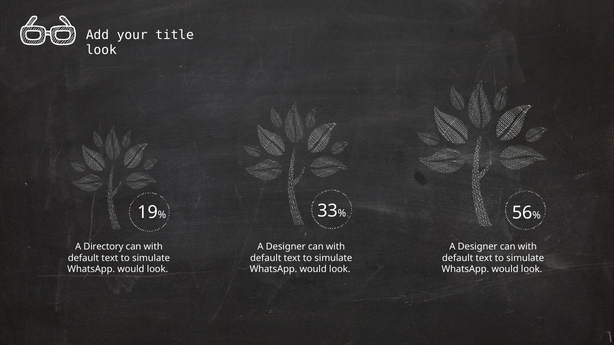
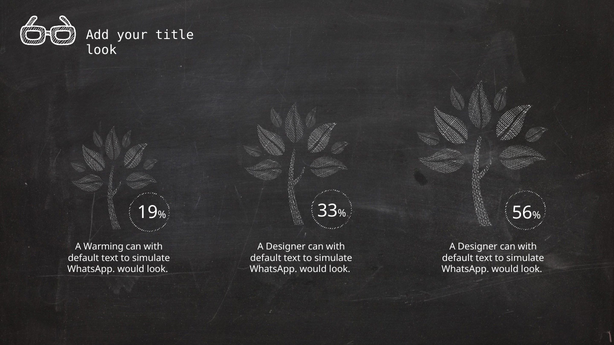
Directory: Directory -> Warming (104, 247)
